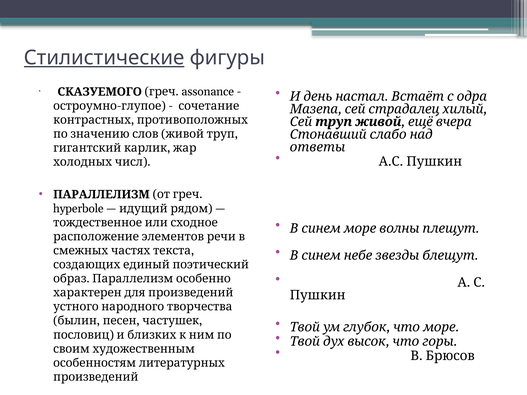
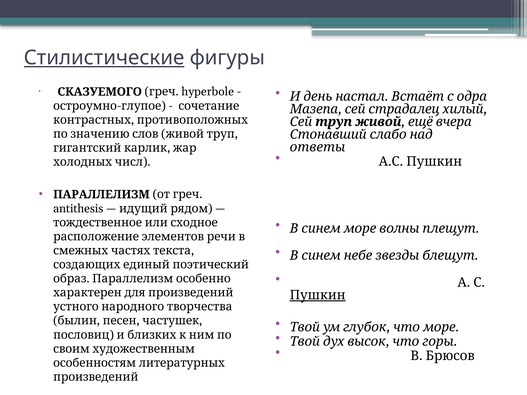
assonance: assonance -> hyperbole (208, 92)
hyperbole: hyperbole -> antithesis (78, 209)
Пушкин underline: none -> present (318, 295)
